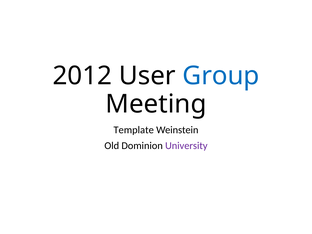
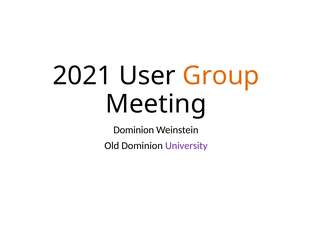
2012: 2012 -> 2021 (82, 76)
Group colour: blue -> orange (221, 76)
Template: Template -> Dominion (134, 130)
